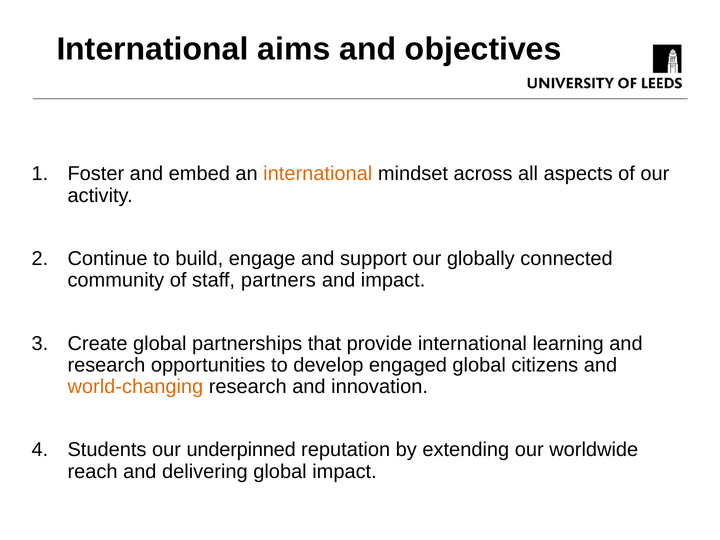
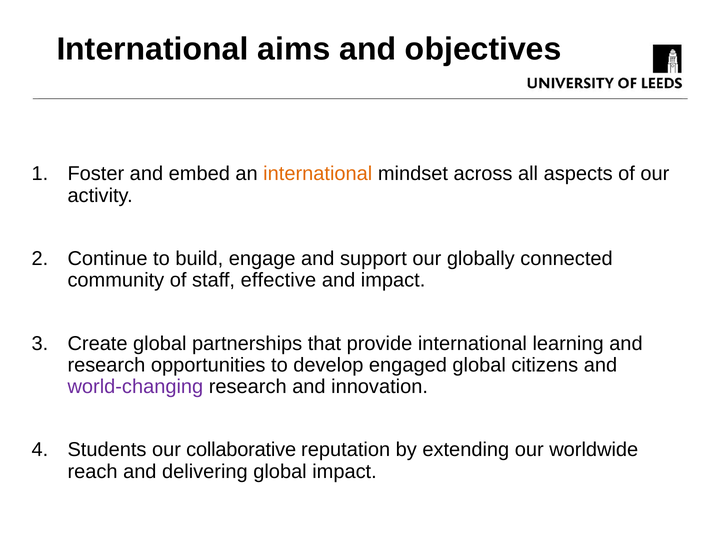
partners: partners -> effective (278, 280)
world-changing colour: orange -> purple (135, 387)
underpinned: underpinned -> collaborative (241, 450)
